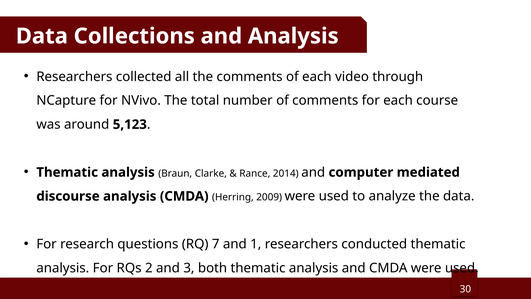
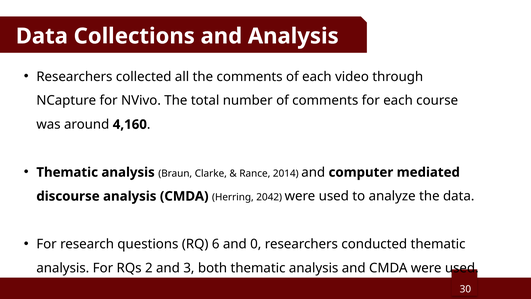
5,123: 5,123 -> 4,160 (130, 124)
2009: 2009 -> 2042 (269, 197)
7: 7 -> 6 (216, 244)
1: 1 -> 0 (256, 244)
